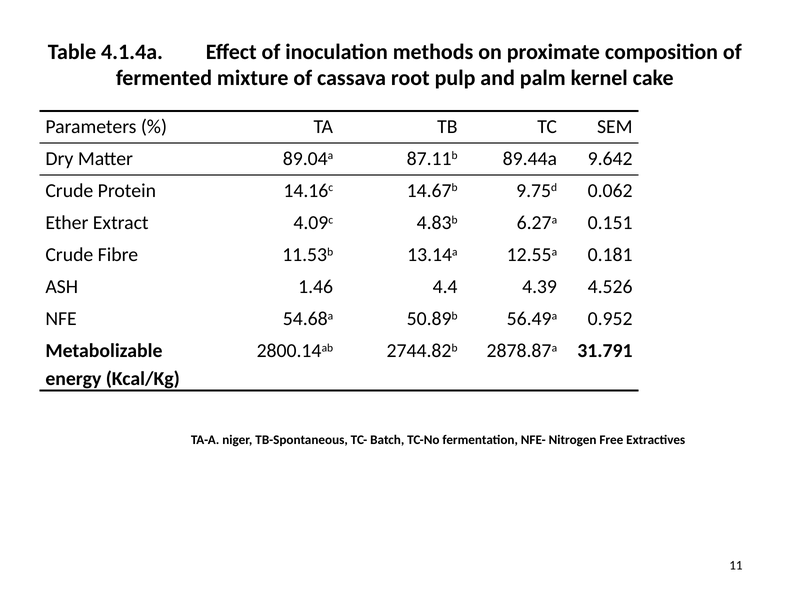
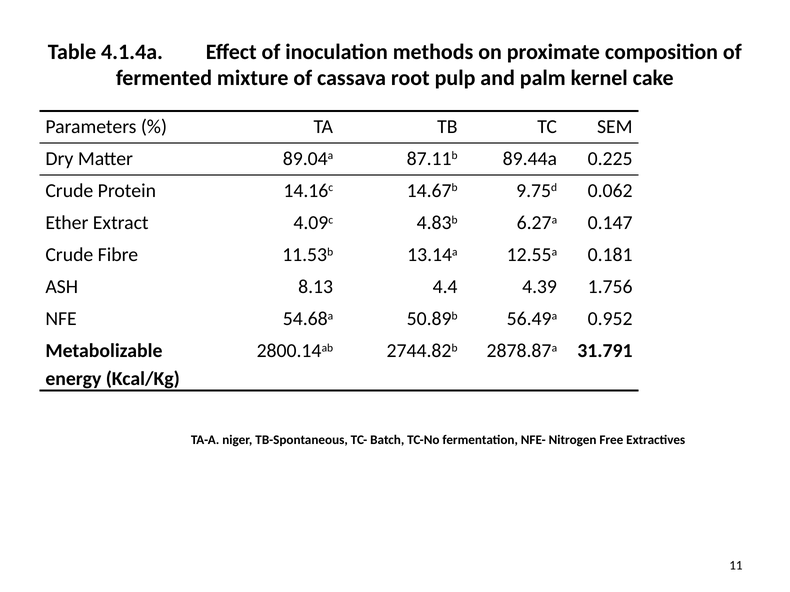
9.642: 9.642 -> 0.225 (610, 159)
0.151: 0.151 -> 0.147 (610, 223)
1.46: 1.46 -> 8.13 (316, 287)
4.526: 4.526 -> 1.756 (610, 287)
